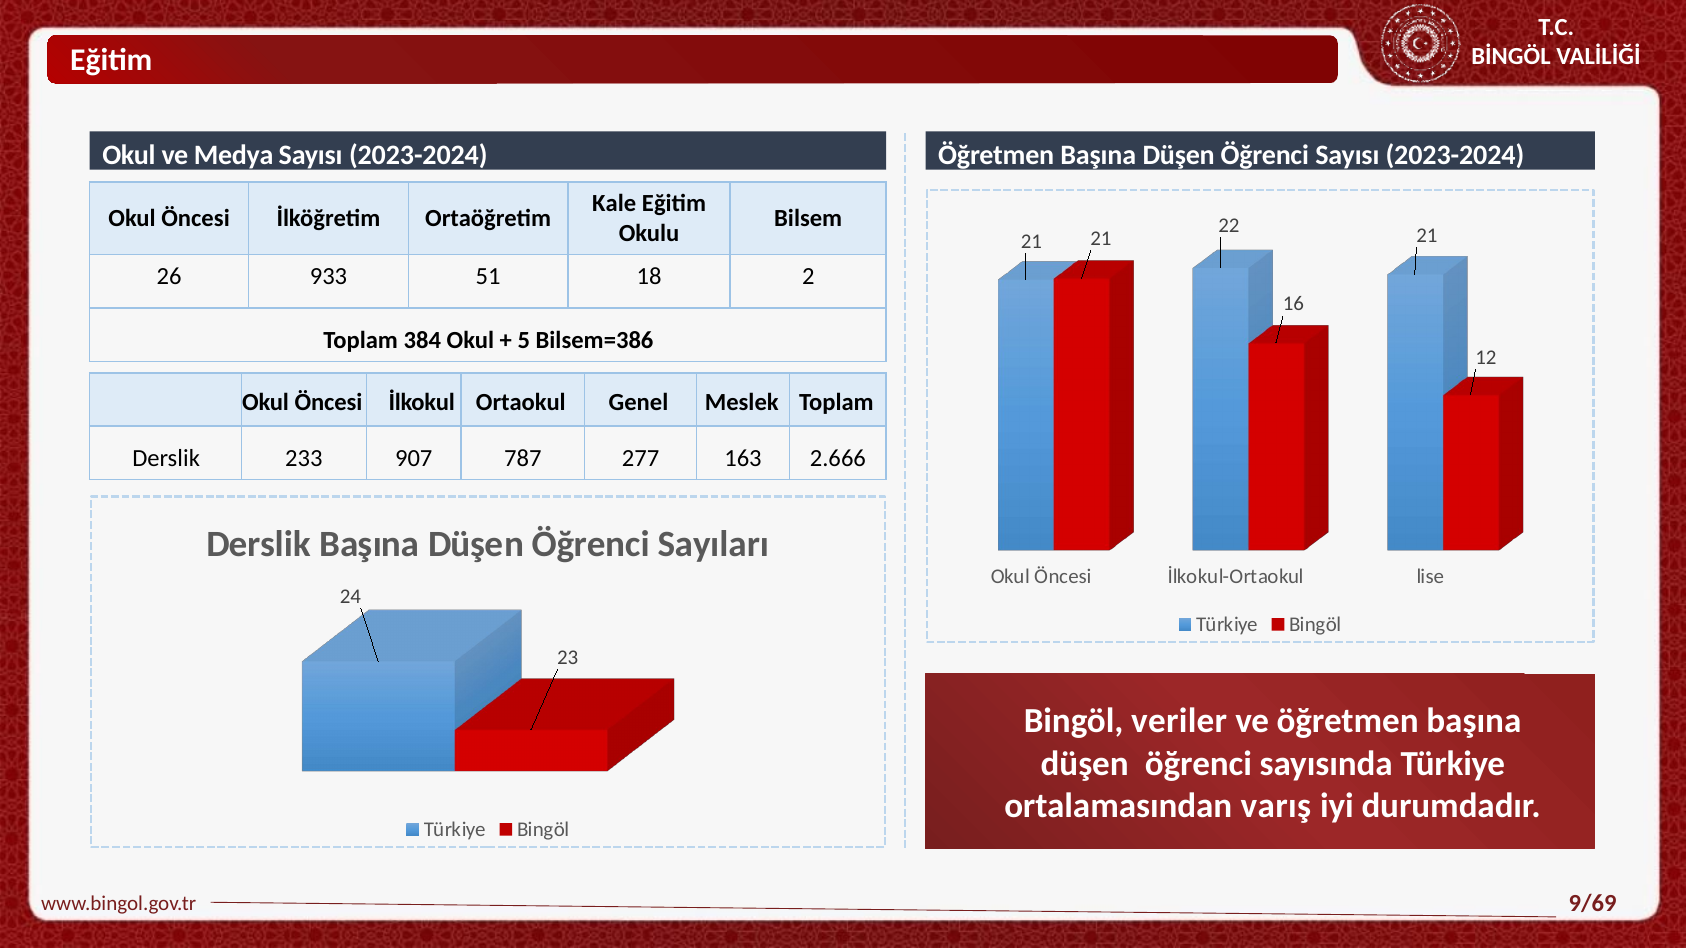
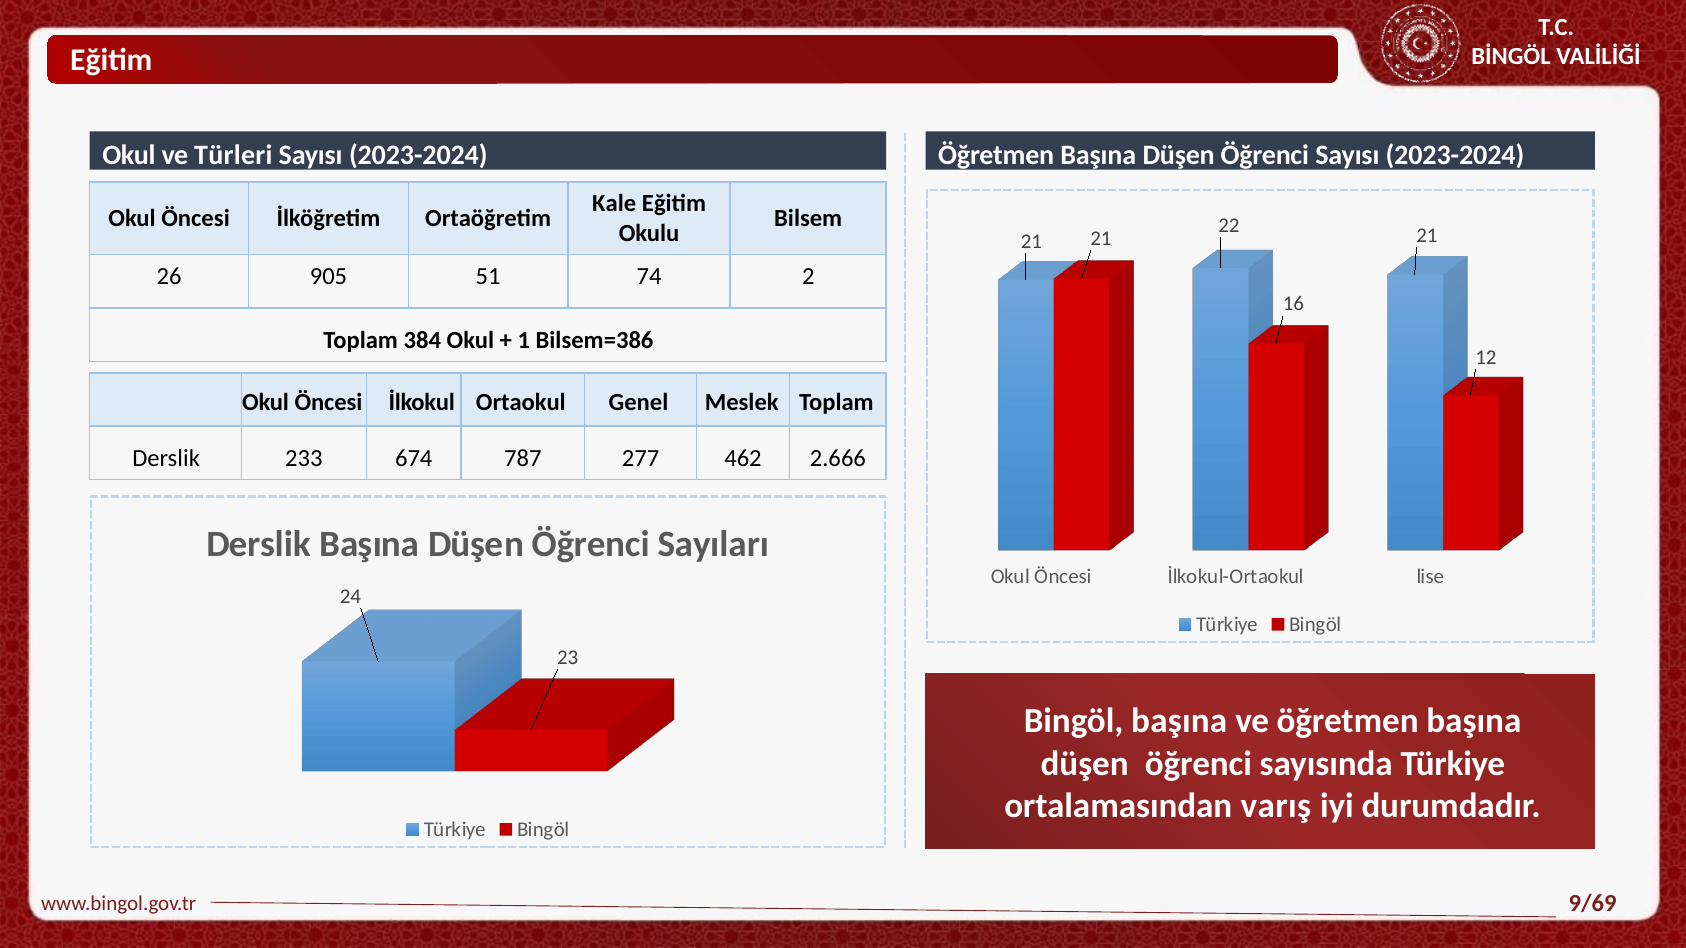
Medya: Medya -> Türleri (233, 155)
933: 933 -> 905 (329, 276)
18: 18 -> 74 (649, 276)
5: 5 -> 1 (524, 340)
907: 907 -> 674 (414, 459)
163: 163 -> 462 (743, 459)
Bingöl veriler: veriler -> başına (1179, 722)
